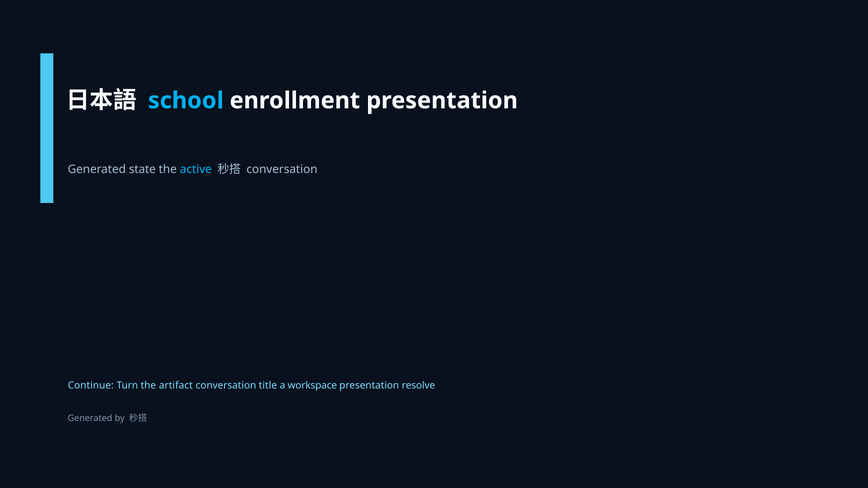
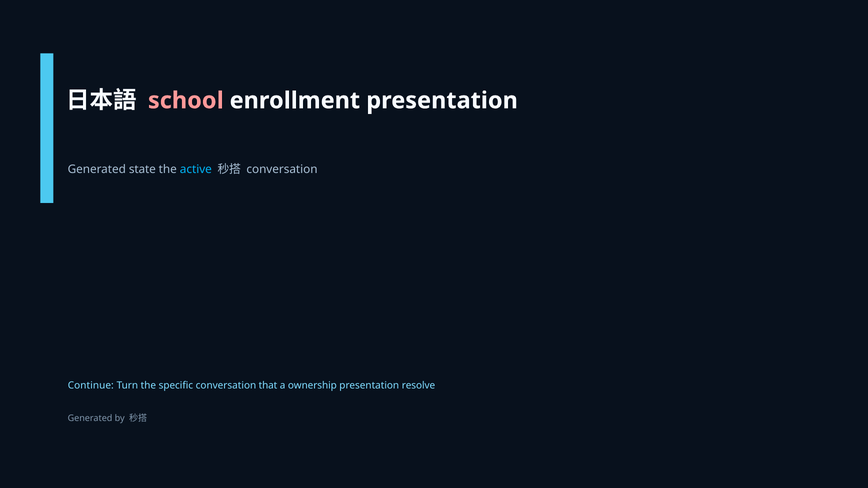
school colour: light blue -> pink (186, 101)
artifact: artifact -> specific (176, 385)
title: title -> that (268, 385)
workspace: workspace -> ownership (312, 385)
